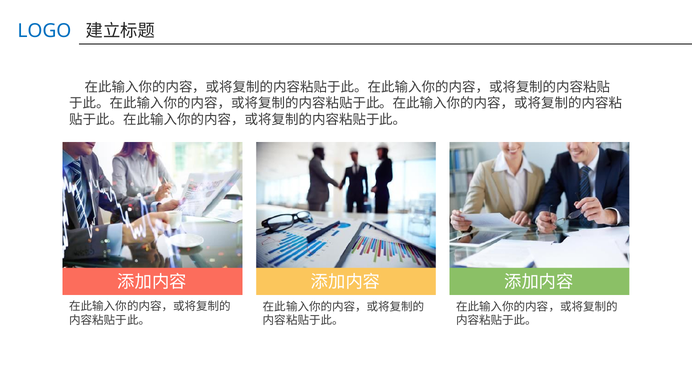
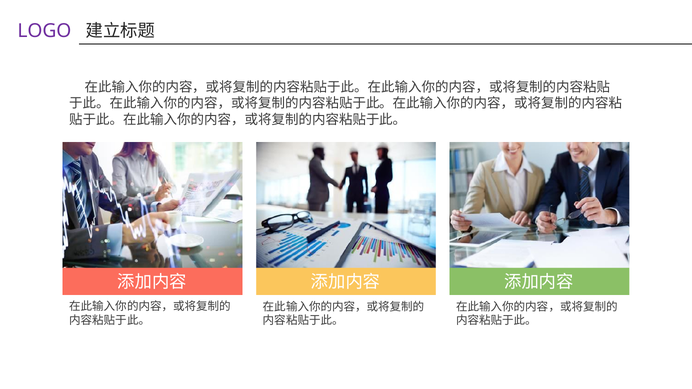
LOGO colour: blue -> purple (44, 31)
